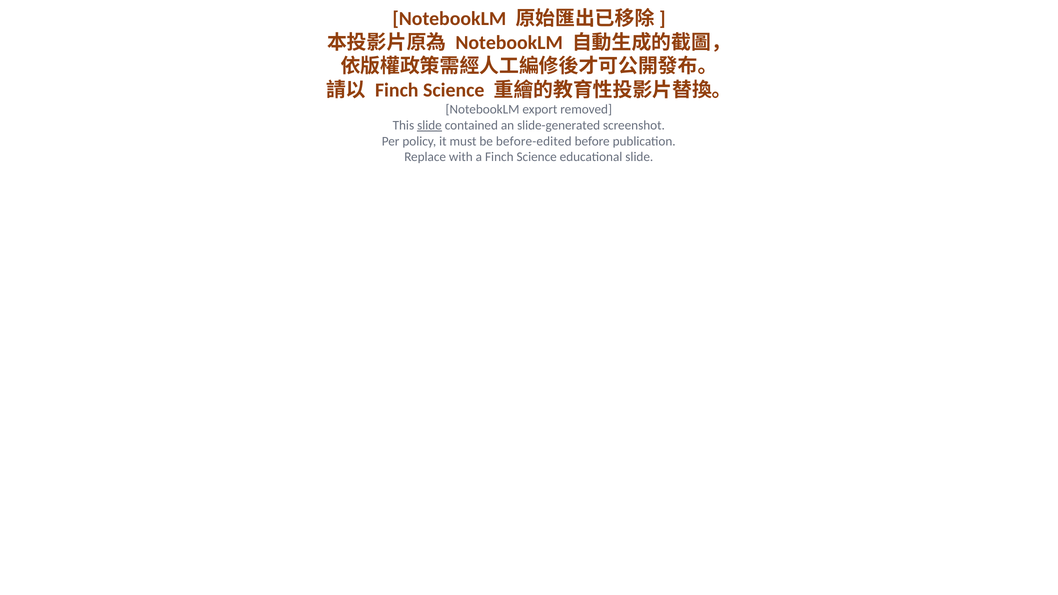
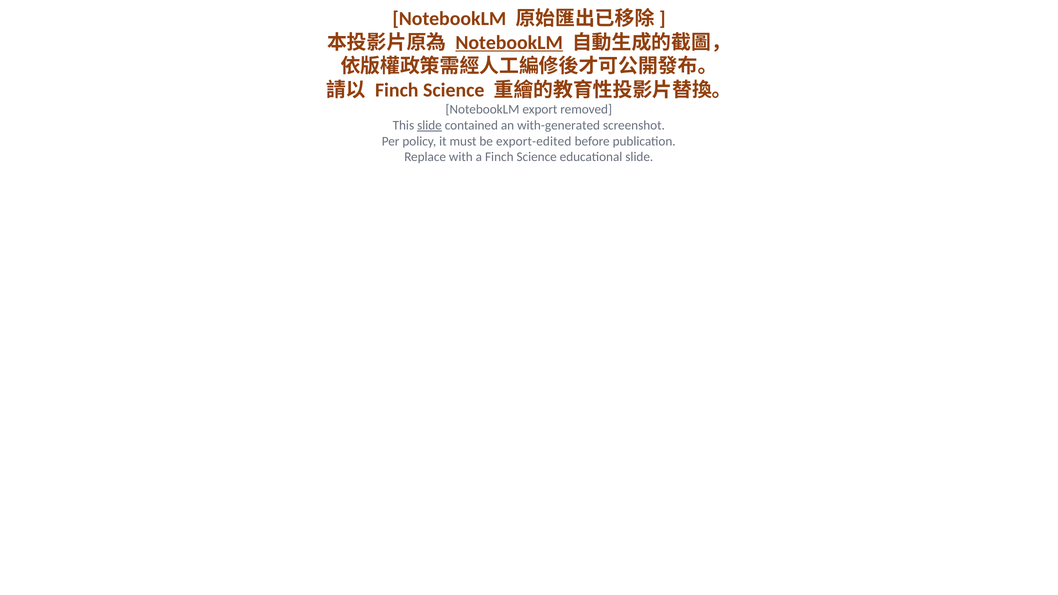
NotebookLM underline: none -> present (509, 42)
slide-generated: slide-generated -> with-generated (559, 125)
before-edited: before-edited -> export-edited (534, 141)
